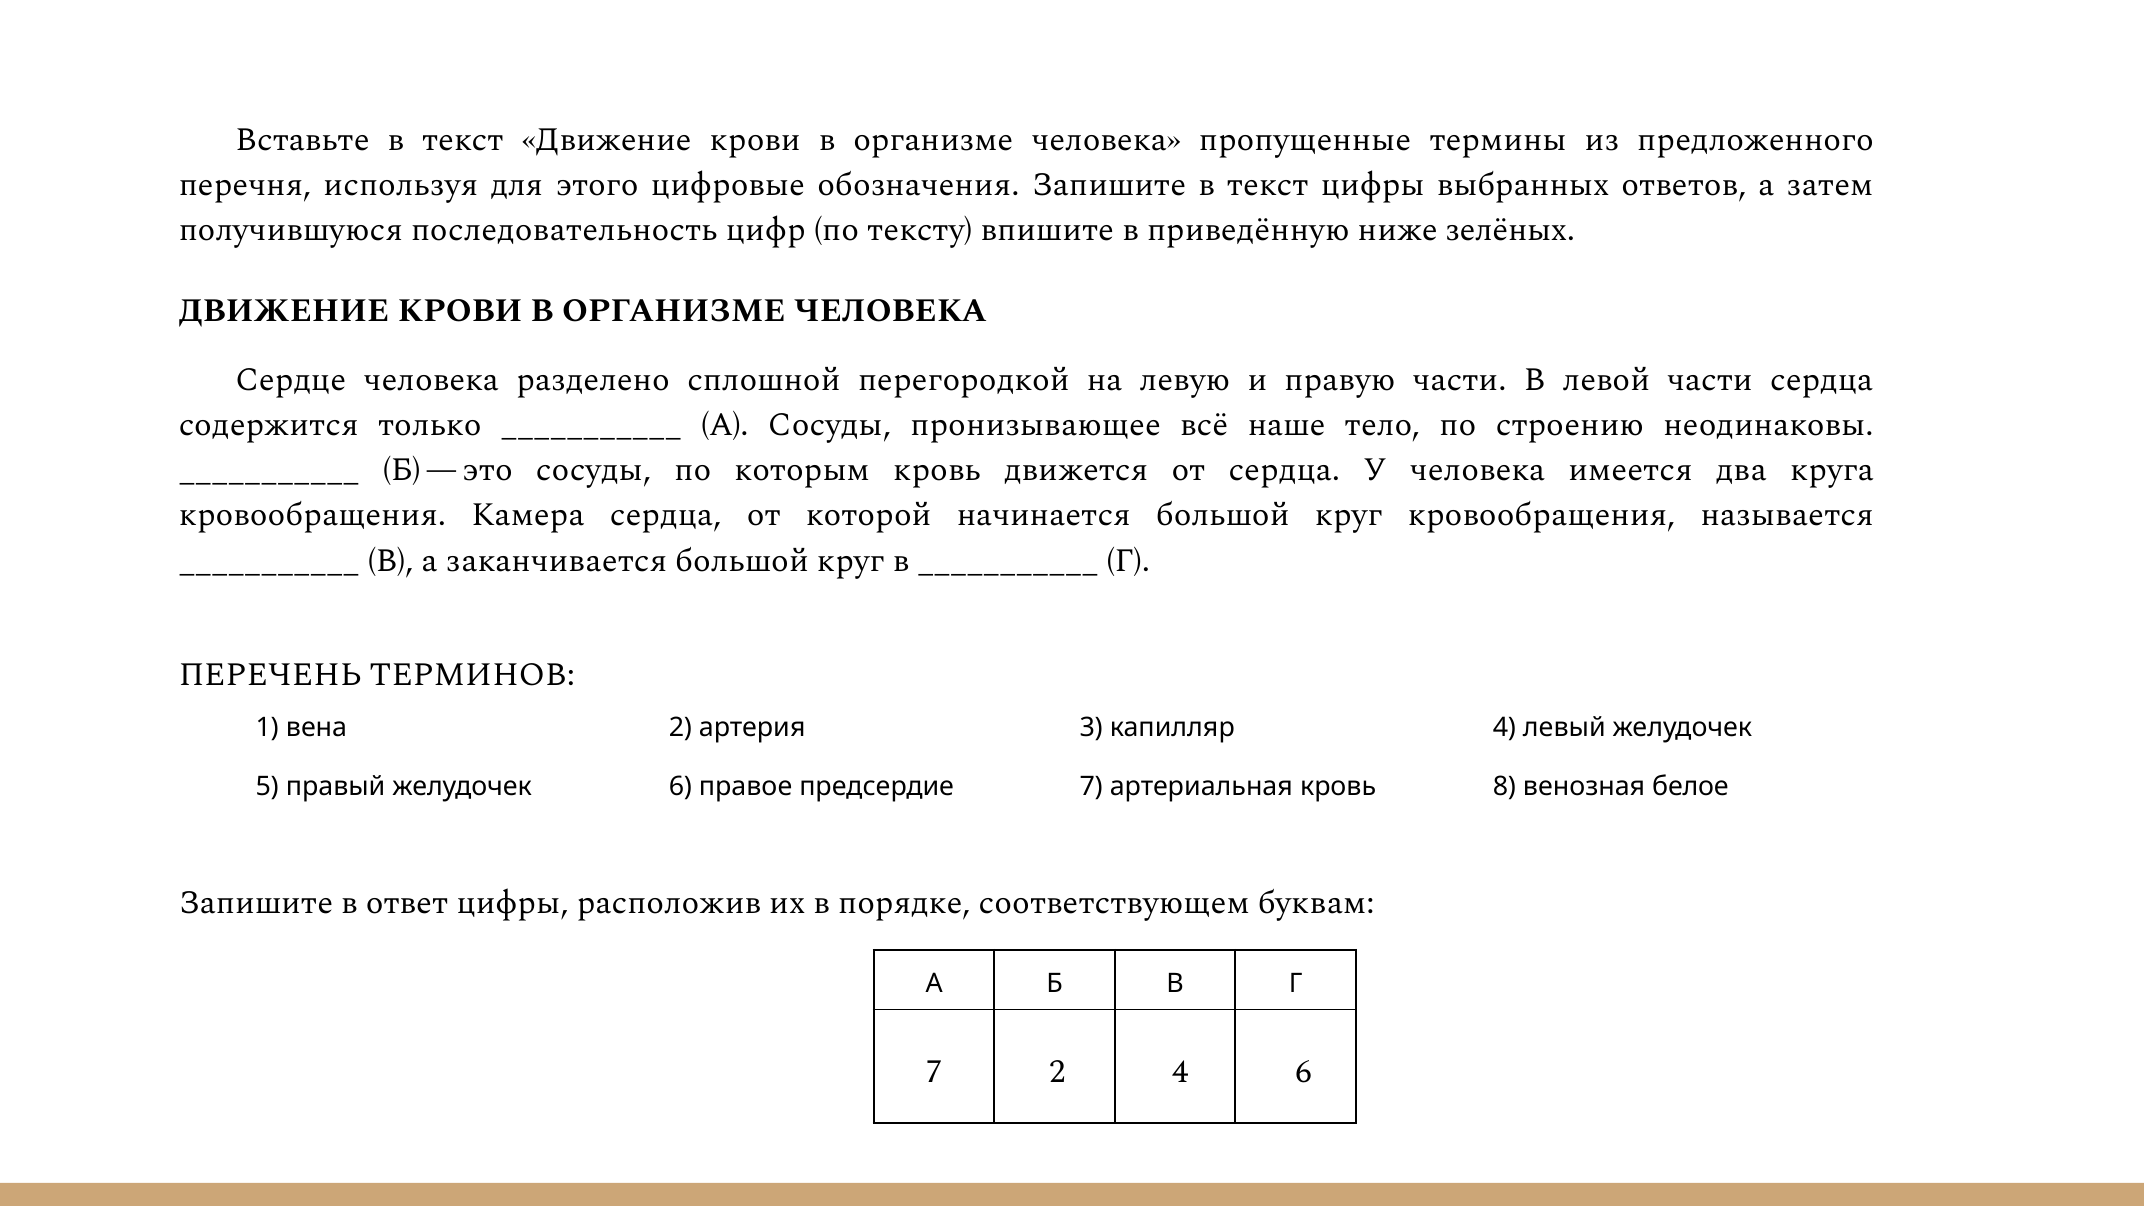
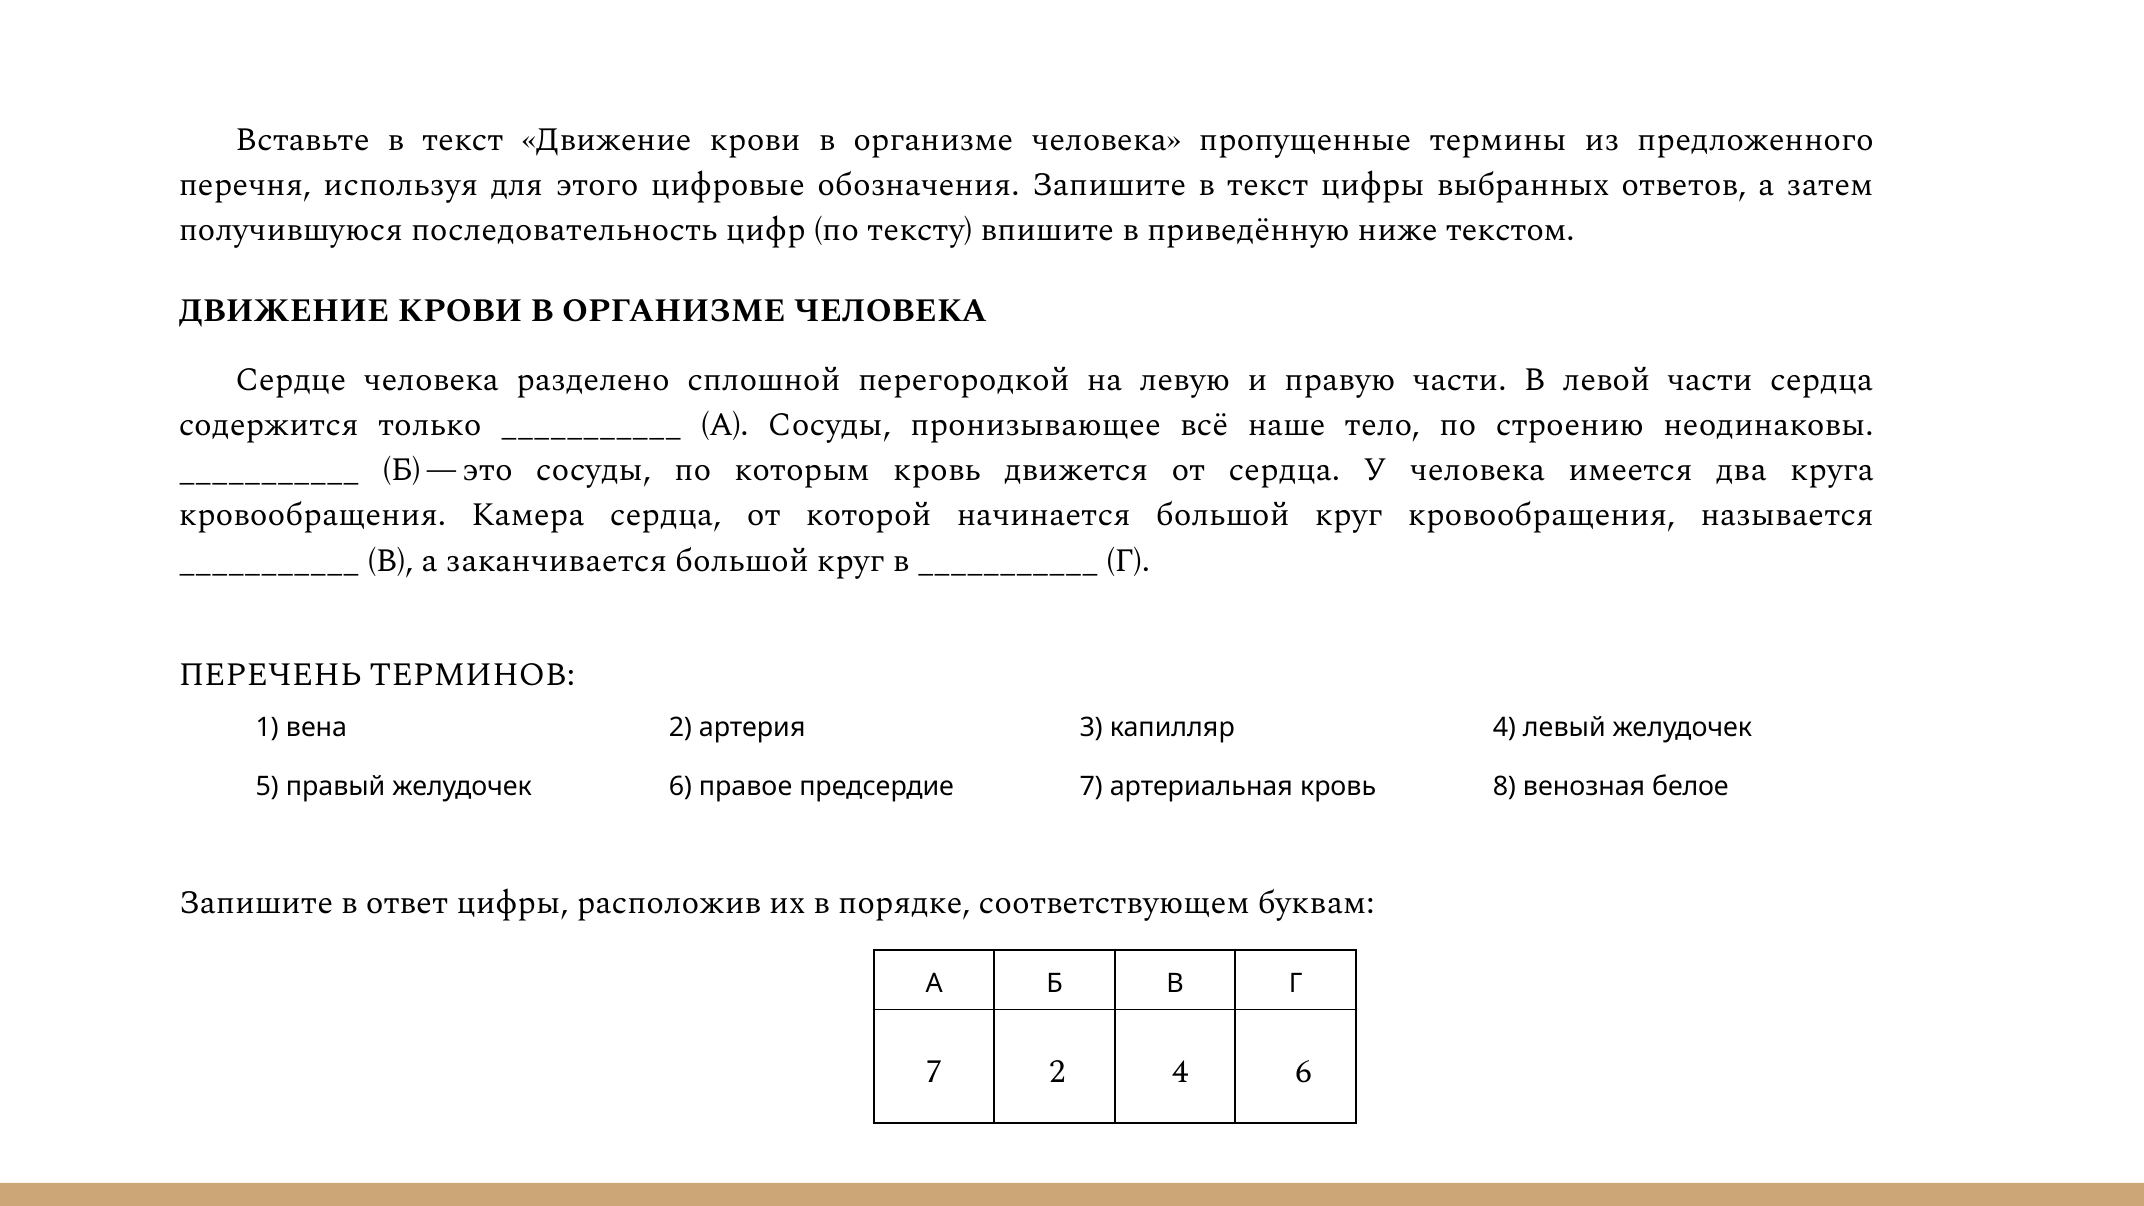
зелёных: зелёных -> текстом (1510, 230)
